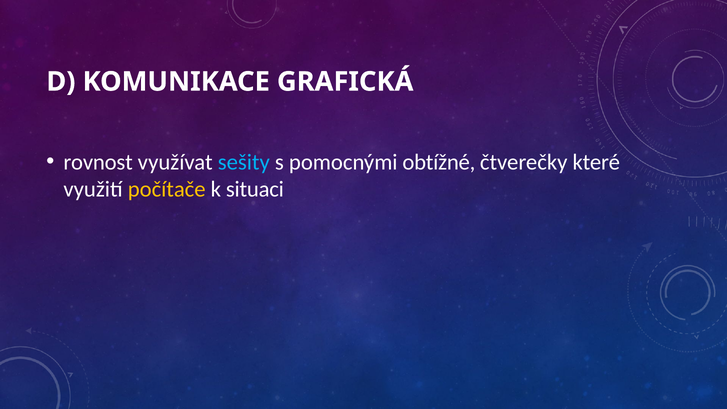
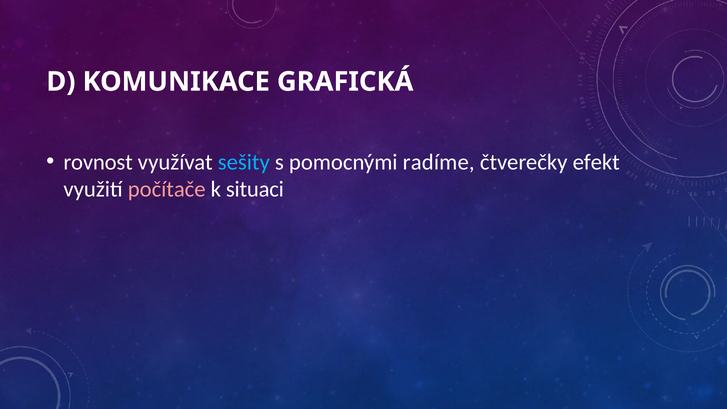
obtížné: obtížné -> radíme (439, 162)
které: které -> efekt (596, 162)
počítače colour: yellow -> pink (167, 189)
